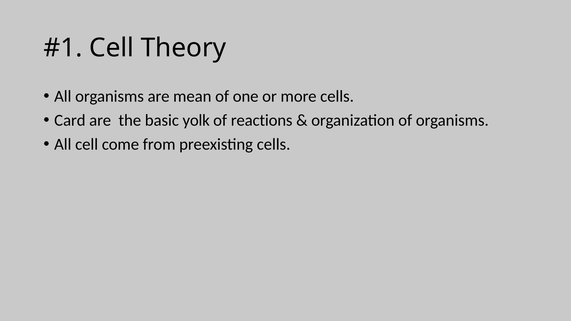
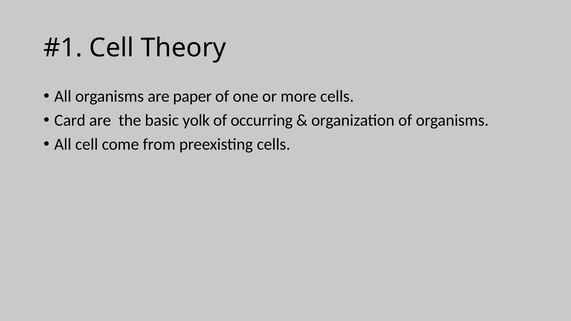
mean: mean -> paper (192, 97)
reactions: reactions -> occurring (262, 120)
